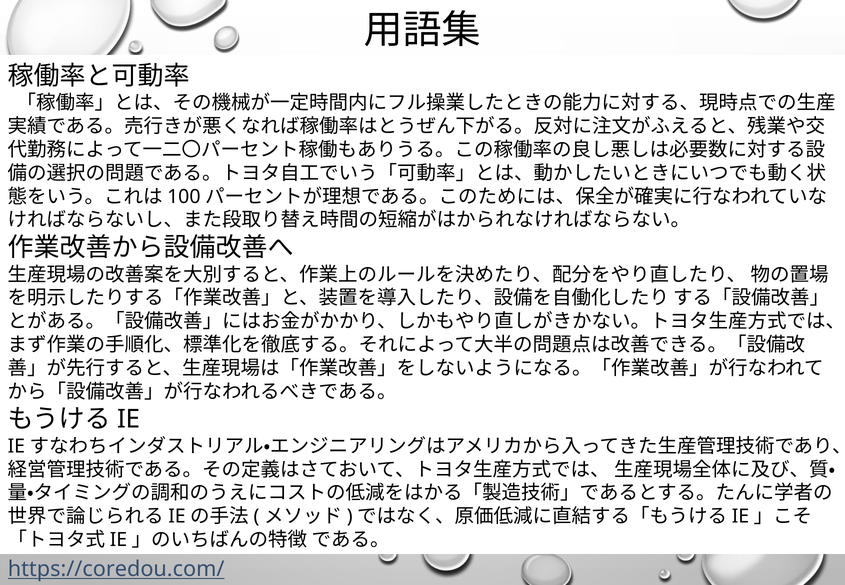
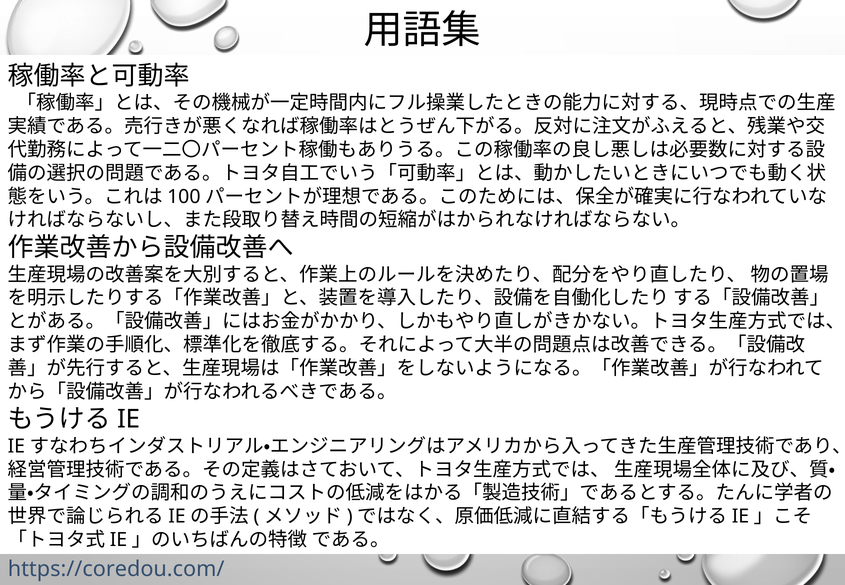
https://coredou.com/ underline: present -> none (116, 569)
